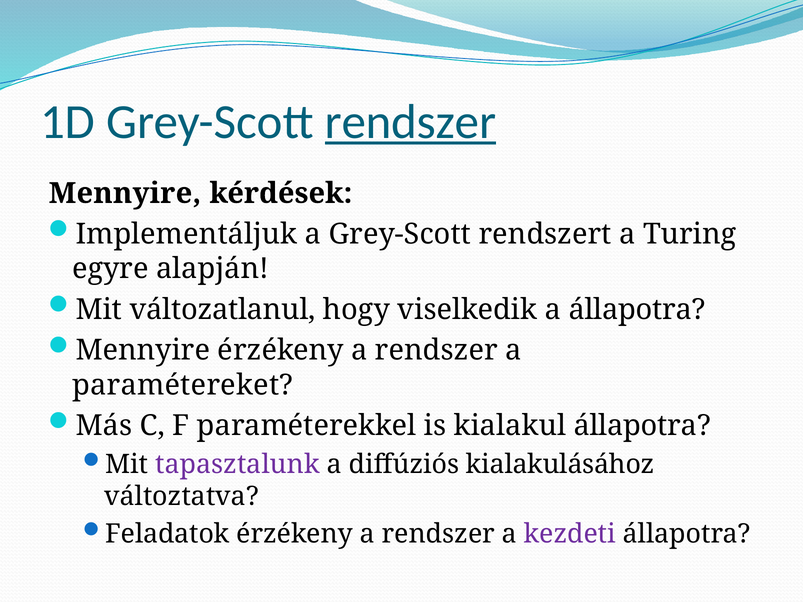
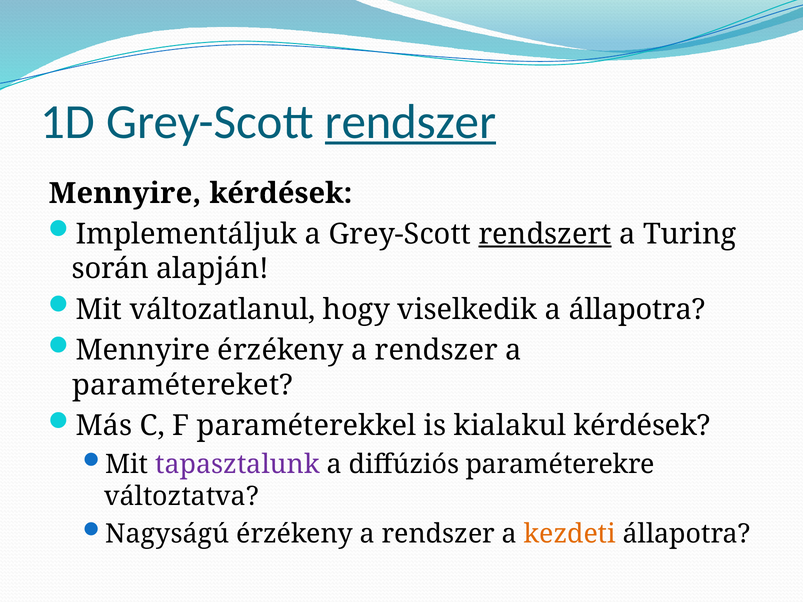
rendszert underline: none -> present (545, 234)
egyre: egyre -> során (110, 269)
kialakul állapotra: állapotra -> kérdések (642, 426)
kialakulásához: kialakulásához -> paraméterekre (560, 464)
Feladatok: Feladatok -> Nagyságú (167, 534)
kezdeti colour: purple -> orange (570, 534)
